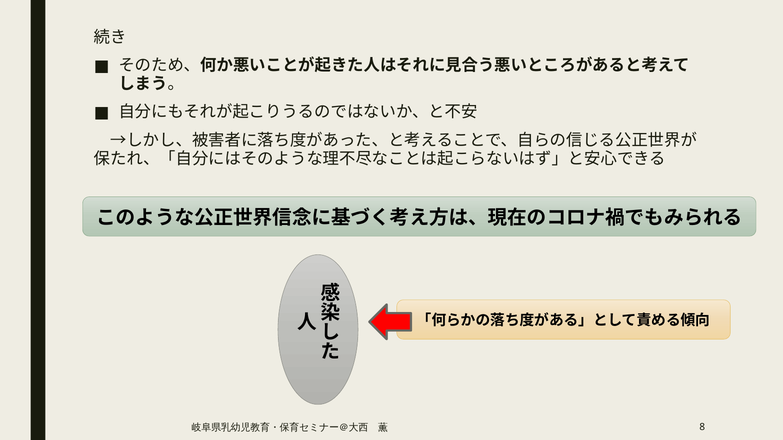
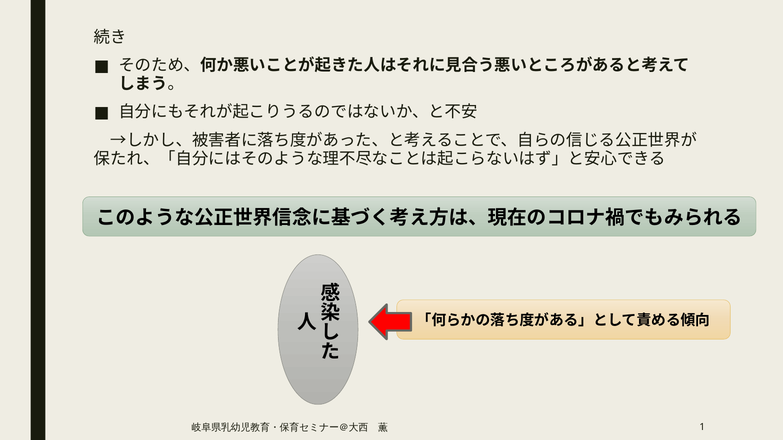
8: 8 -> 1 (702, 427)
